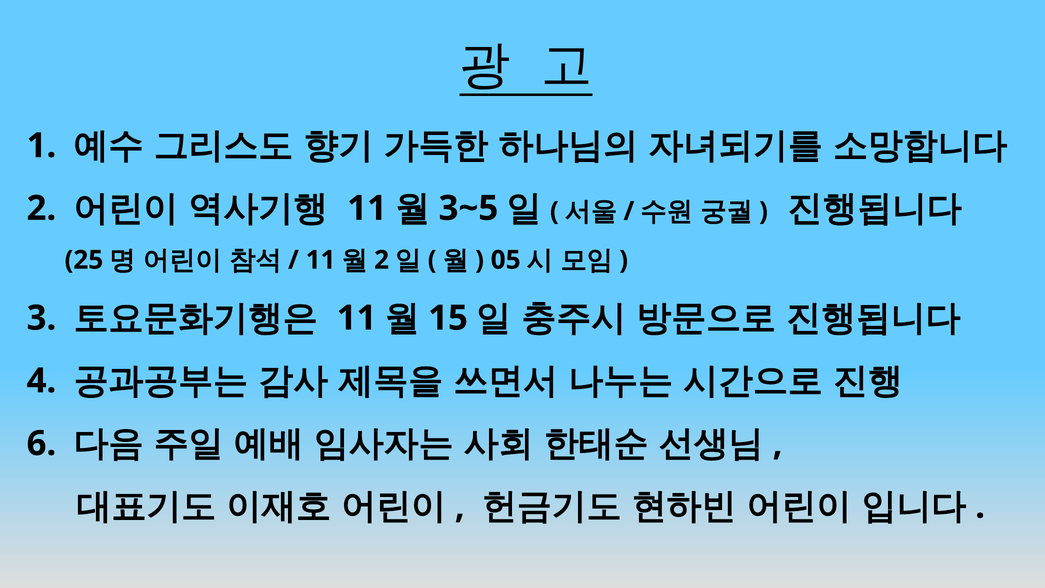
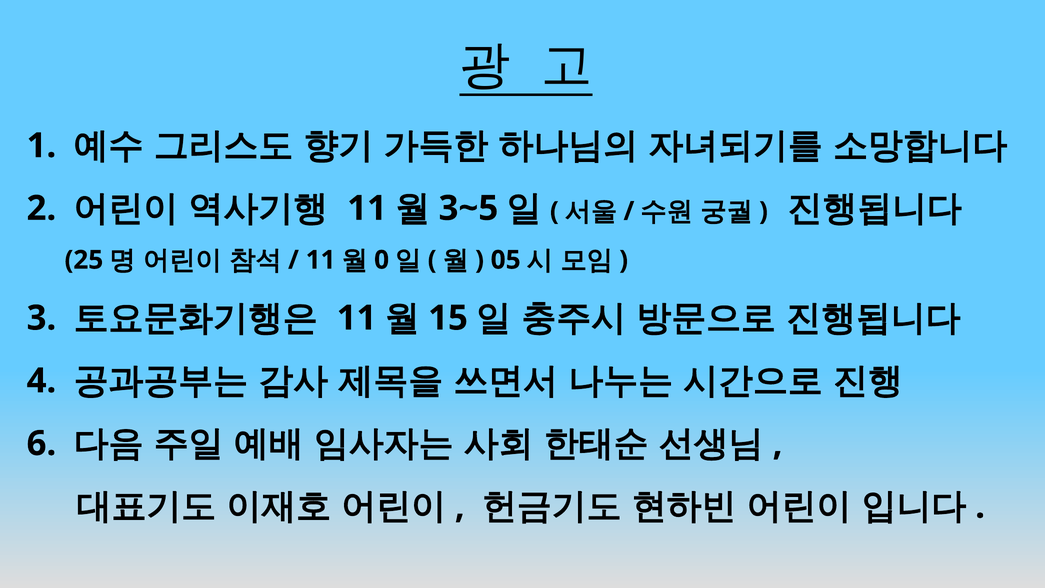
2: 2 -> 0 (382, 260)
